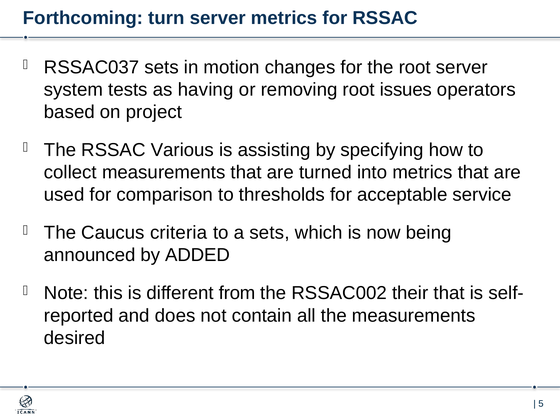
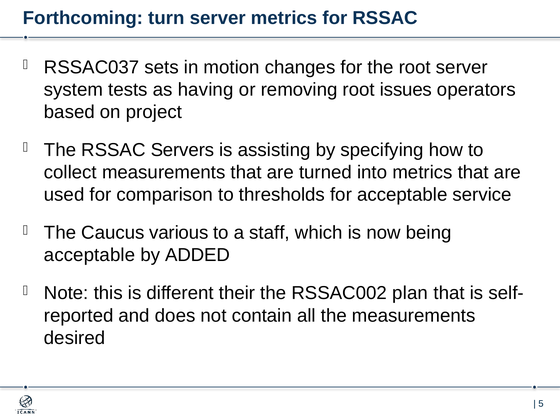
Various: Various -> Servers (182, 150)
criteria: criteria -> various (179, 233)
a sets: sets -> staff (270, 233)
announced: announced -> acceptable (90, 255)
from: from -> their (237, 293)
their: their -> plan (410, 293)
